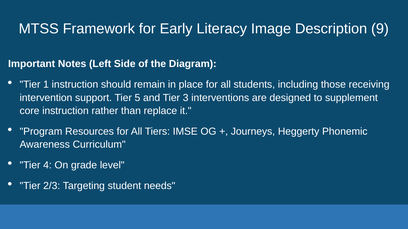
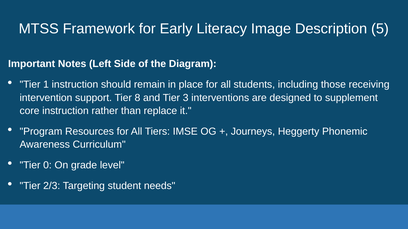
9: 9 -> 5 (380, 29)
5: 5 -> 8 (137, 98)
4: 4 -> 0 (47, 166)
